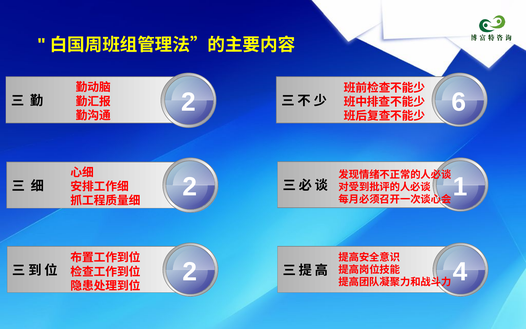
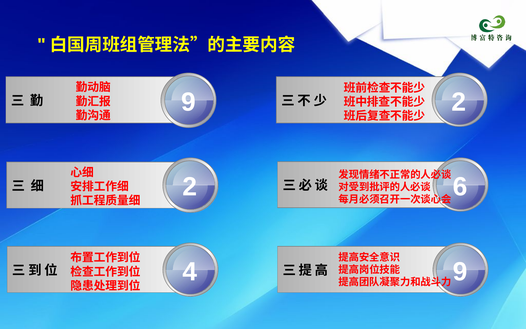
2: 2 -> 9 (188, 102)
6: 6 -> 2 (459, 102)
1: 1 -> 6 (460, 187)
2: 2 -> 4 (190, 272)
4: 4 -> 9 (460, 272)
